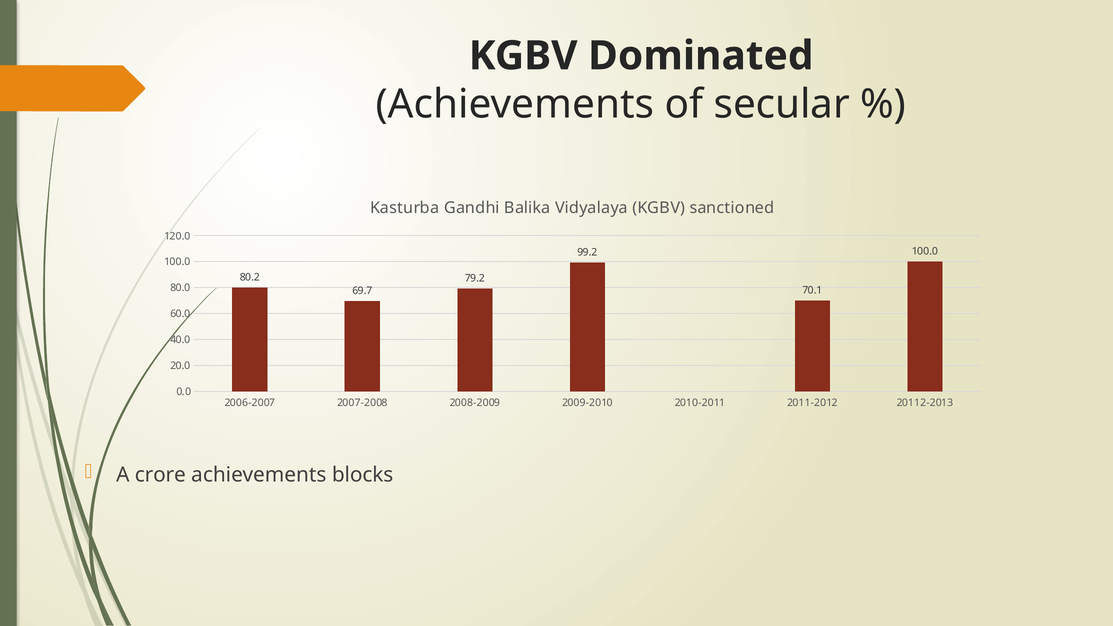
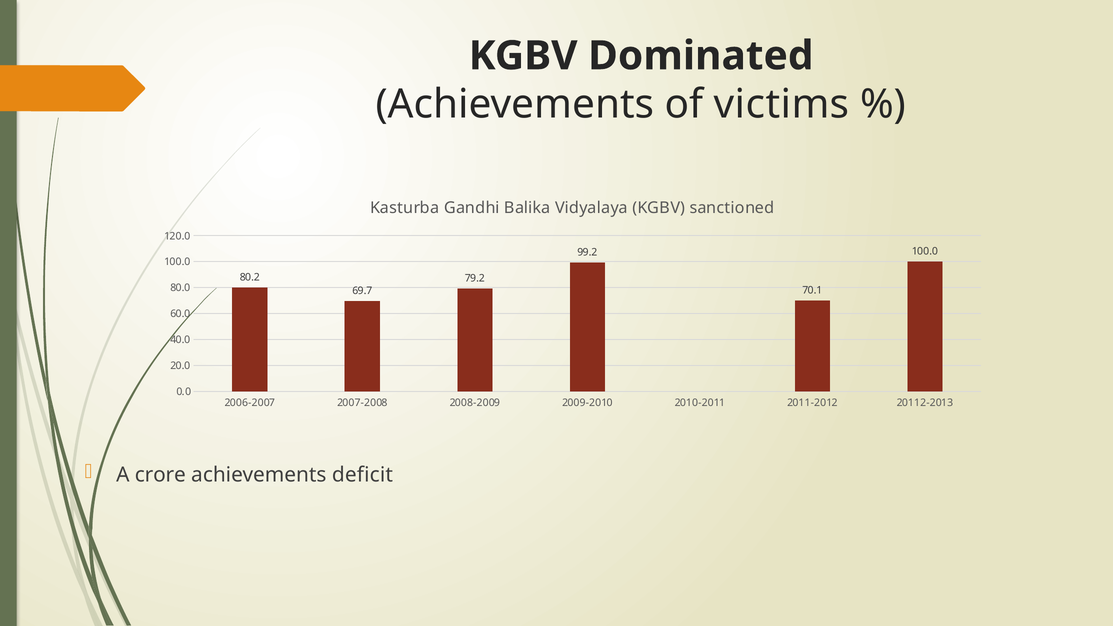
secular: secular -> victims (782, 105)
blocks: blocks -> deficit (362, 475)
